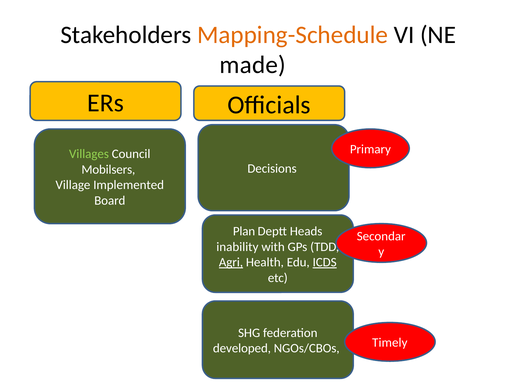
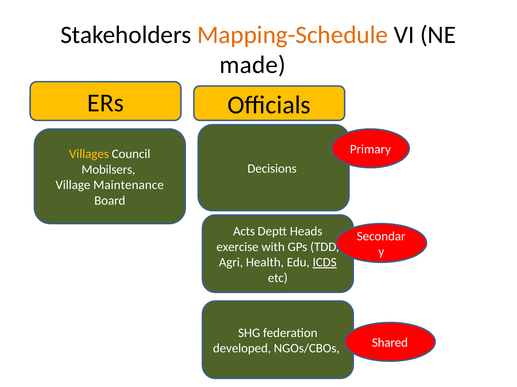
Villages colour: light green -> yellow (89, 154)
Implemented: Implemented -> Maintenance (129, 185)
Plan: Plan -> Acts (244, 232)
inability: inability -> exercise (237, 247)
Agri underline: present -> none (231, 263)
Timely: Timely -> Shared (390, 343)
